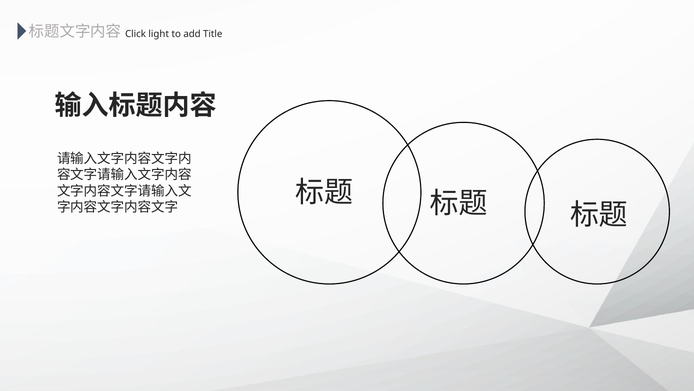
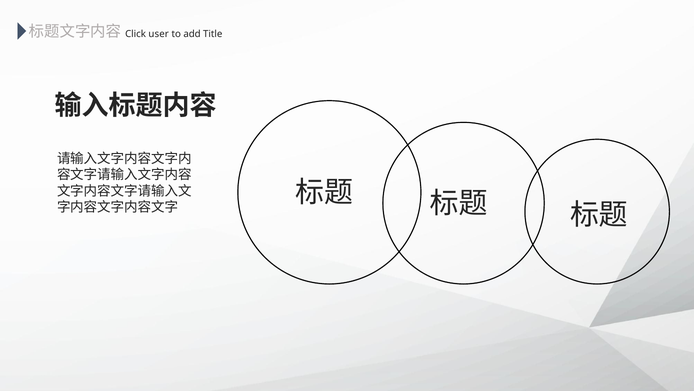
light: light -> user (159, 34)
